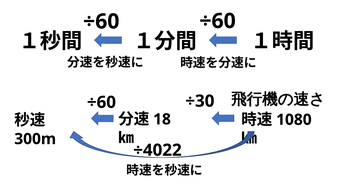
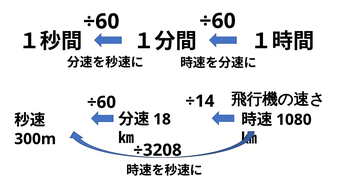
÷30: ÷30 -> ÷14 (200, 101)
÷4022: ÷4022 -> ÷3208 (157, 150)
